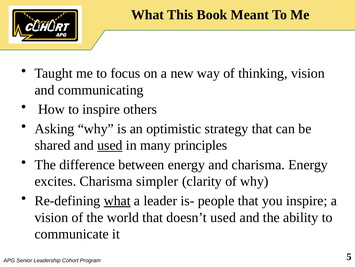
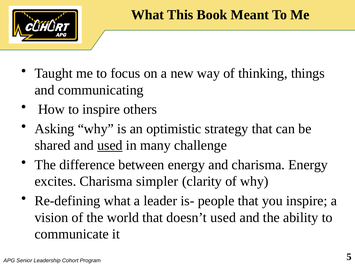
thinking vision: vision -> things (308, 73)
principles: principles -> challenge (201, 145)
what underline: present -> none (117, 200)
